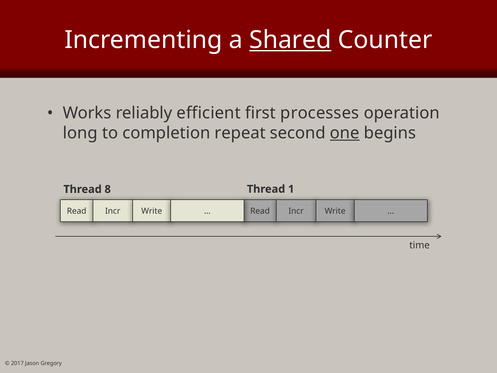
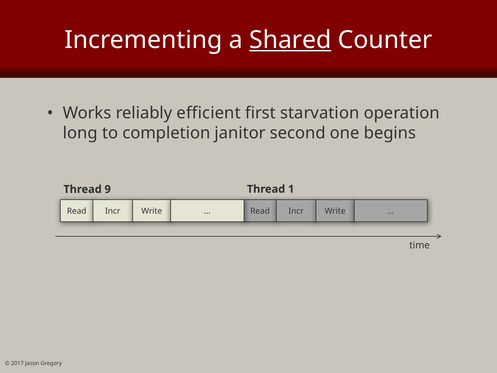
processes: processes -> starvation (320, 113)
repeat: repeat -> janitor (240, 133)
one underline: present -> none (345, 133)
8: 8 -> 9 (108, 189)
